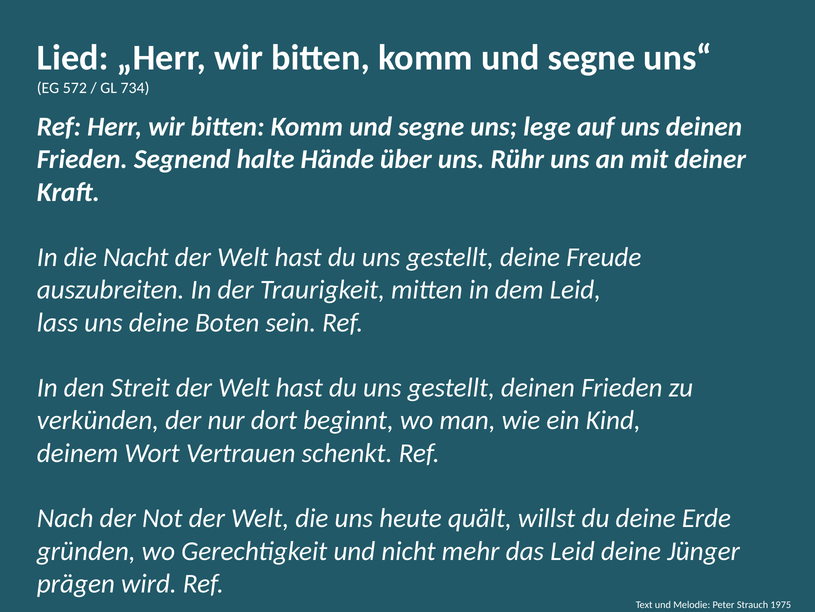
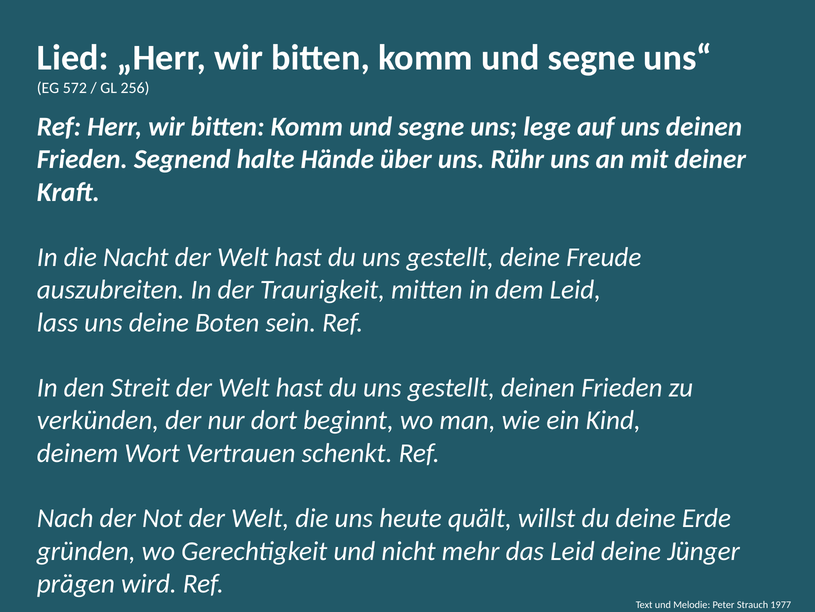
734: 734 -> 256 (135, 88)
1975: 1975 -> 1977 (781, 604)
